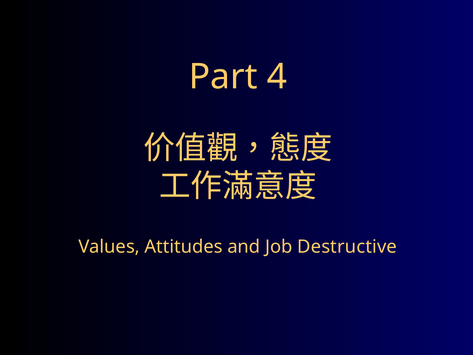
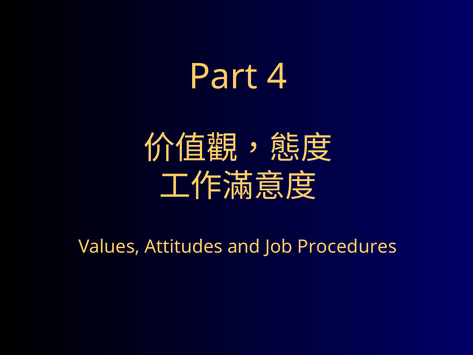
Destructive: Destructive -> Procedures (347, 247)
